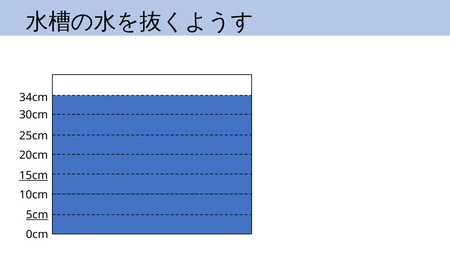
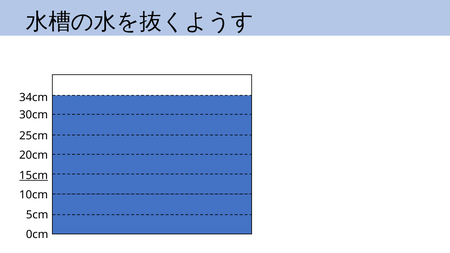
5cm underline: present -> none (37, 215)
